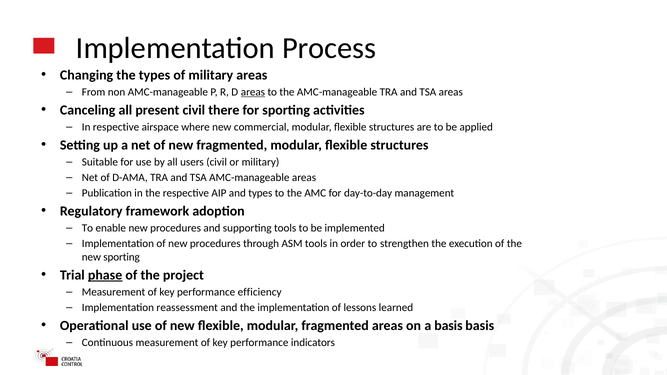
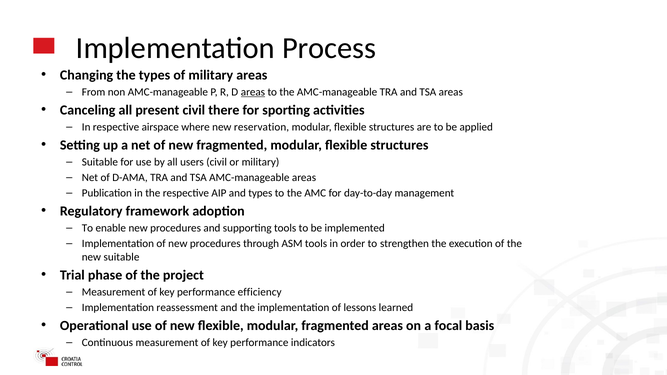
commercial: commercial -> reservation (262, 127)
new sporting: sporting -> suitable (121, 257)
phase underline: present -> none (105, 275)
a basis: basis -> focal (448, 326)
